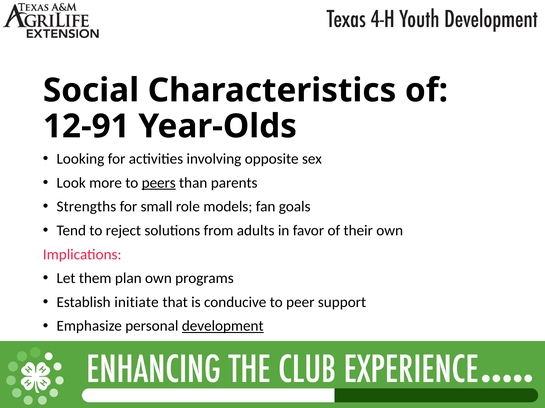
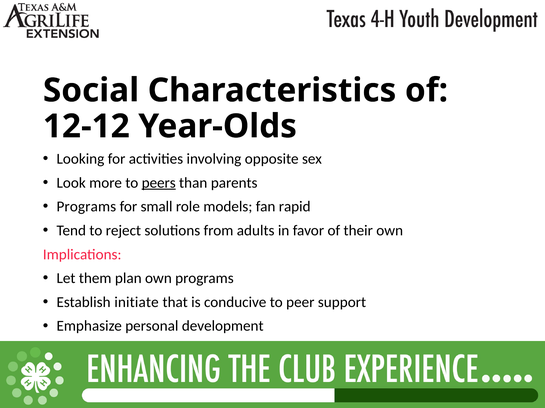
12-91: 12-91 -> 12-12 (86, 127)
Strengths: Strengths -> Programs (86, 207)
goals: goals -> rapid (295, 207)
development underline: present -> none (223, 327)
